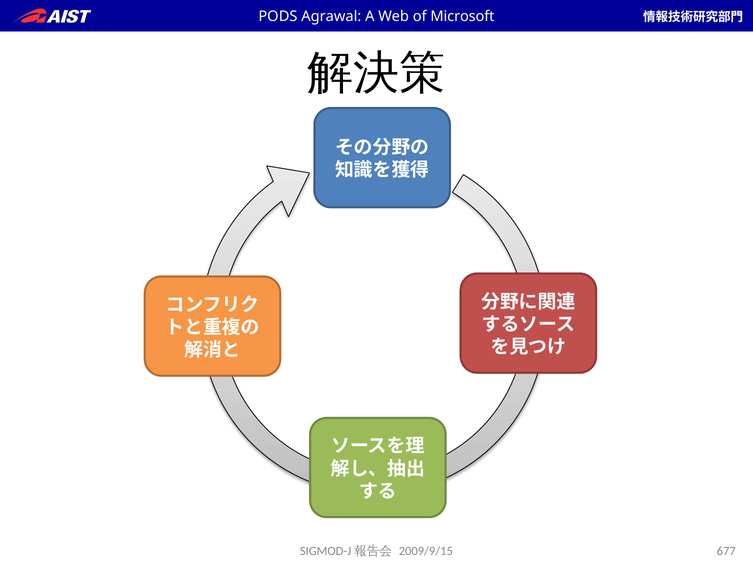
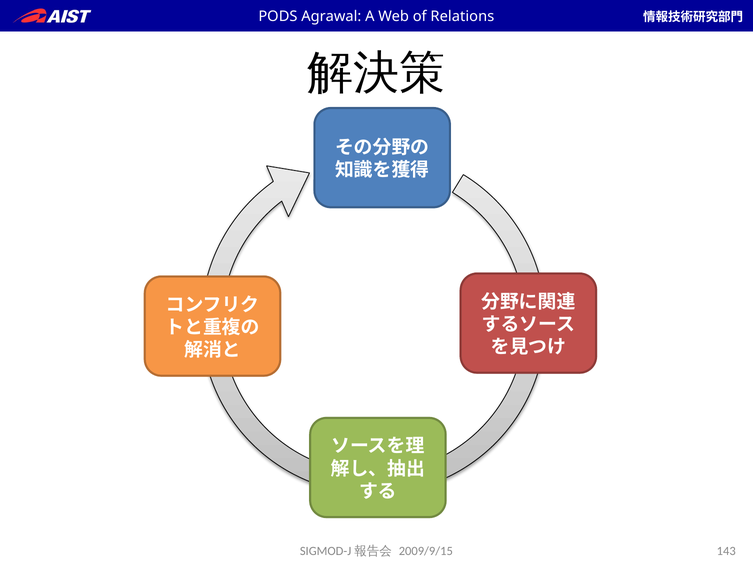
Microsoft: Microsoft -> Relations (462, 16)
677: 677 -> 143 (726, 551)
